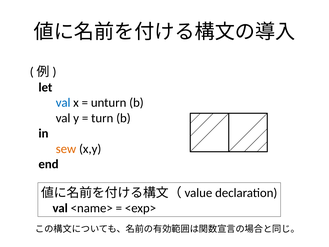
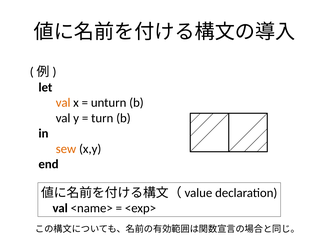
val colour: blue -> orange (63, 103)
